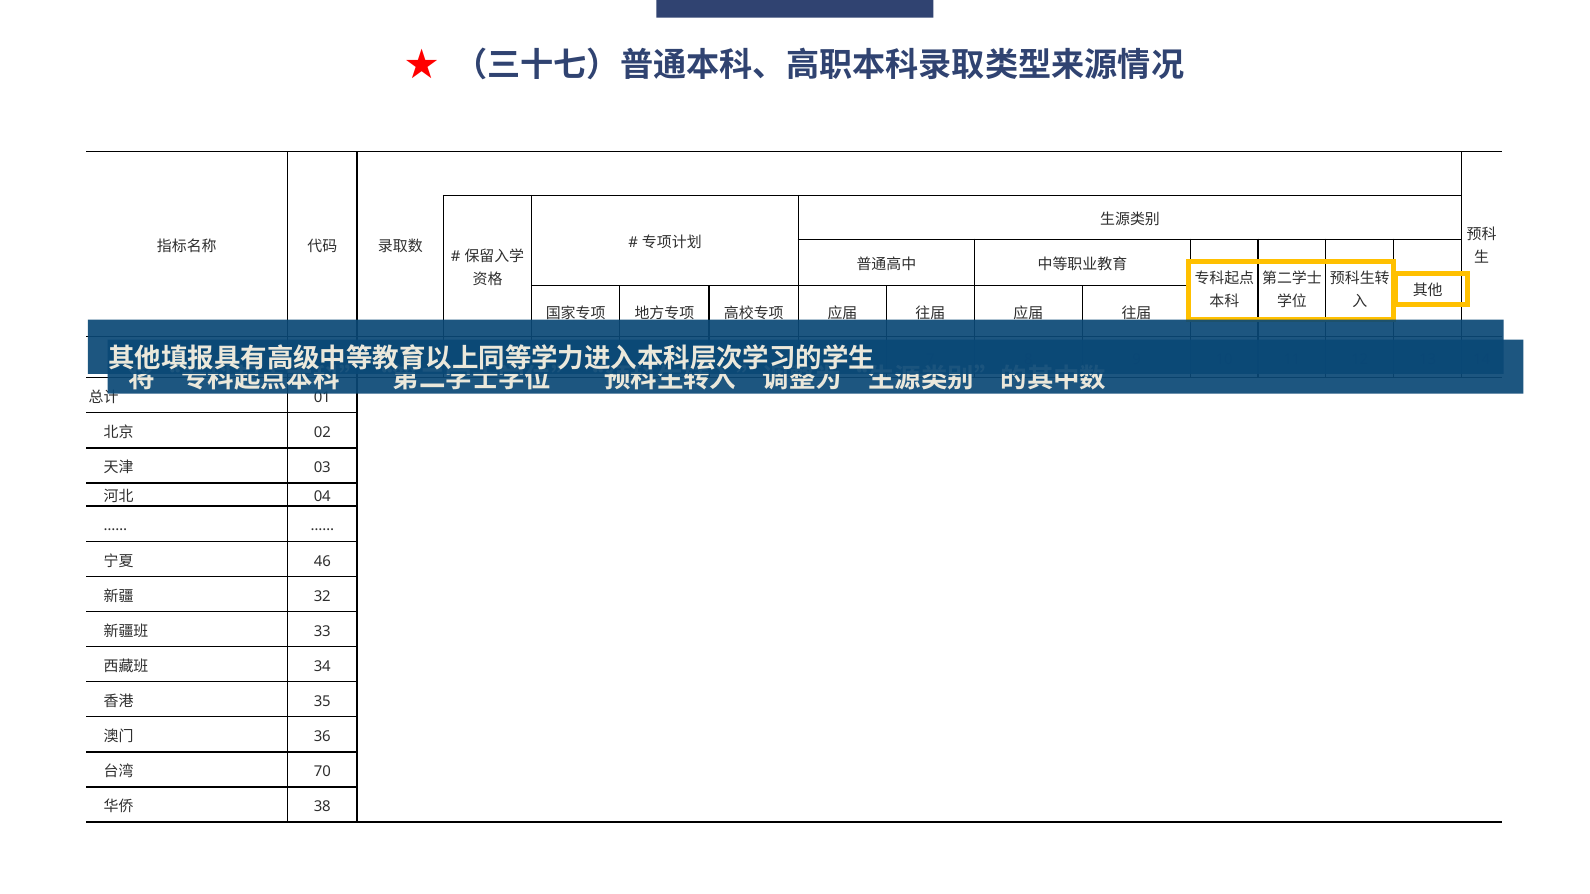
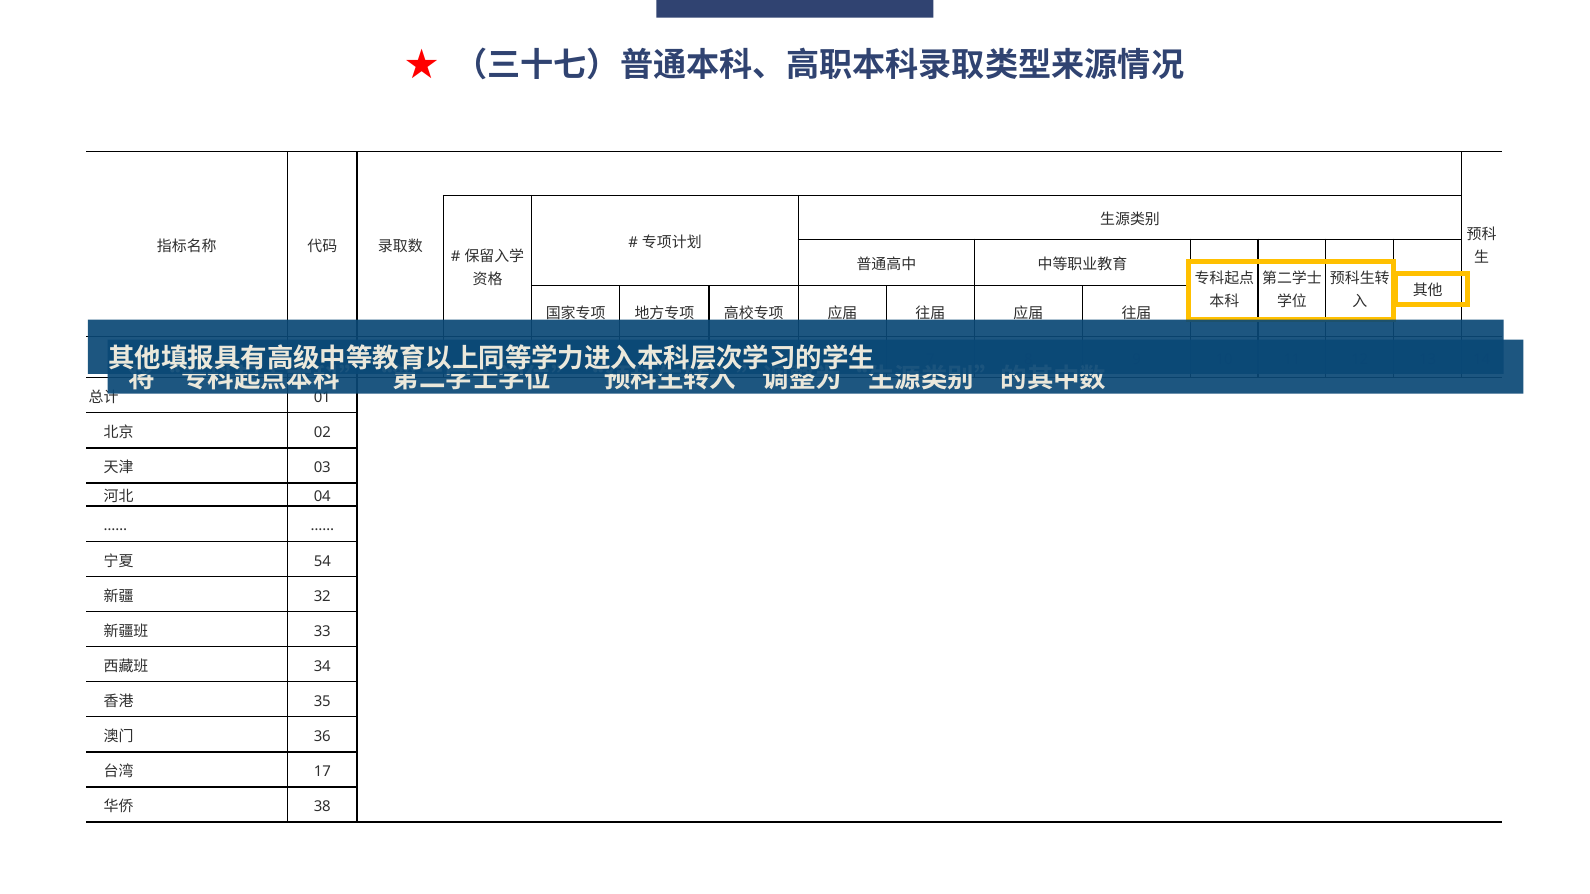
46: 46 -> 54 (322, 561)
70: 70 -> 17 (322, 772)
